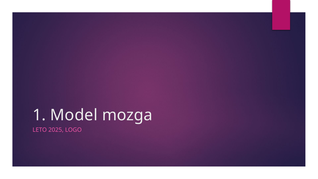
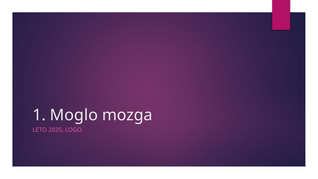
Model: Model -> Moglo (74, 115)
